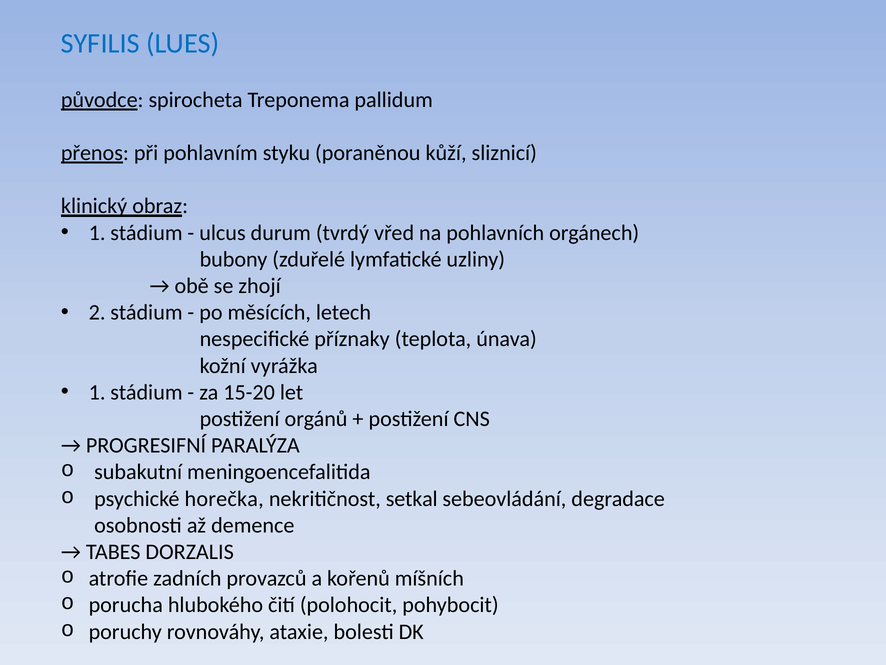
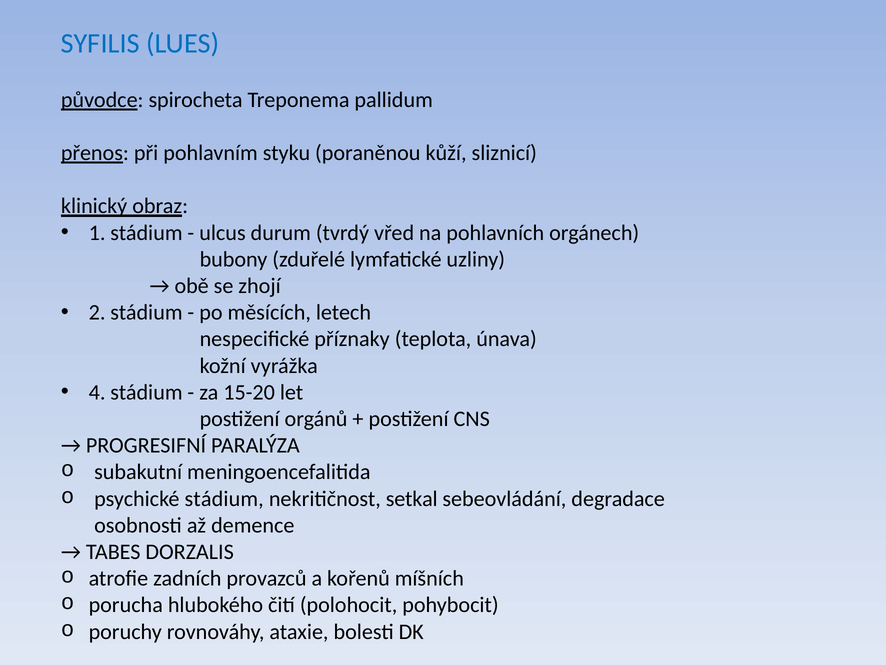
1: 1 -> 4 (97, 392)
psychické horečka: horečka -> stádium (224, 498)
